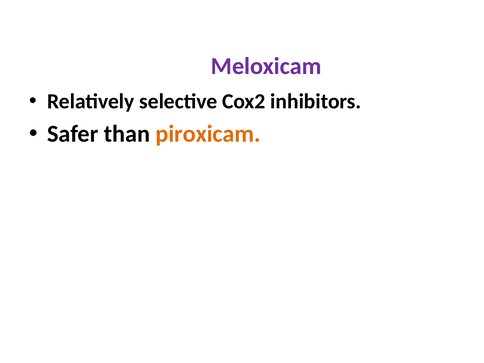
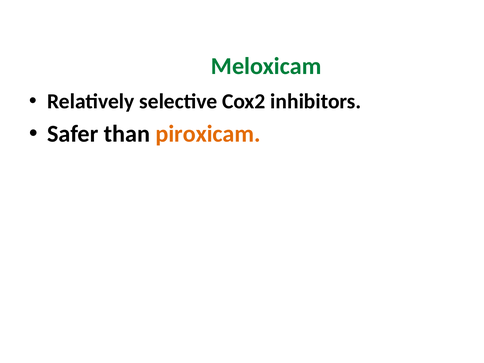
Meloxicam colour: purple -> green (266, 66)
